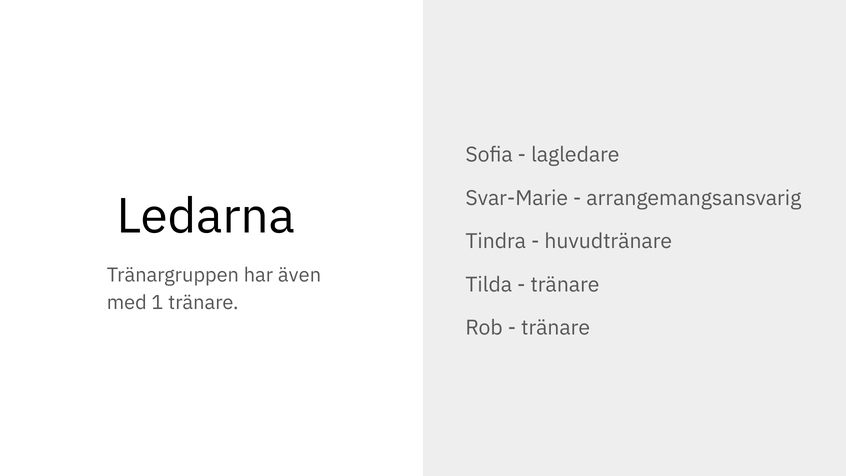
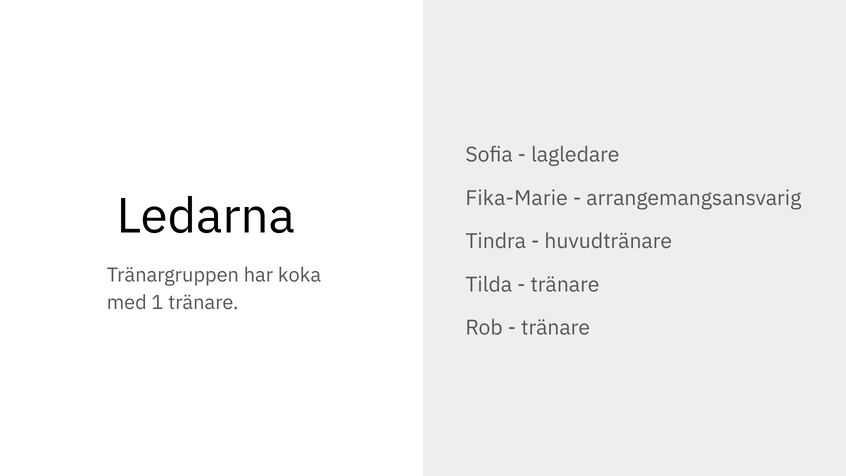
Svar-Marie: Svar-Marie -> Fika-Marie (517, 198)
även: även -> koka (300, 275)
